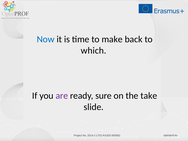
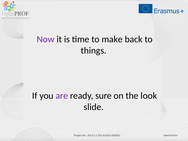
Now colour: blue -> purple (46, 39)
which: which -> things (94, 51)
take: take -> look (149, 96)
